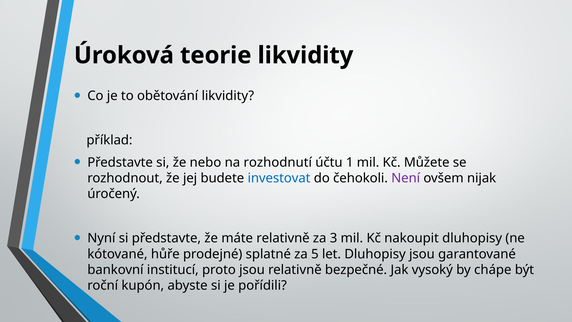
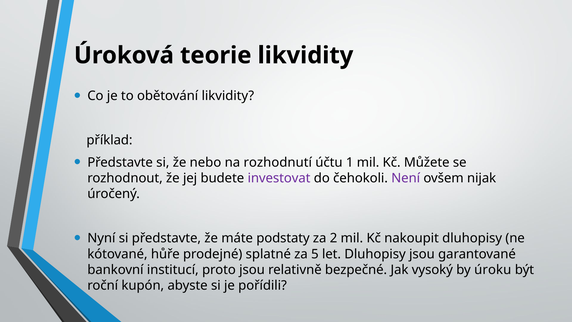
investovat colour: blue -> purple (279, 178)
máte relativně: relativně -> podstaty (283, 238)
3: 3 -> 2 (334, 238)
chápe: chápe -> úroku (493, 270)
